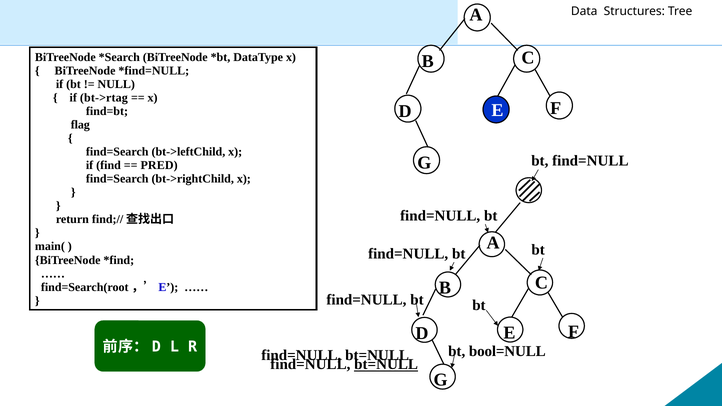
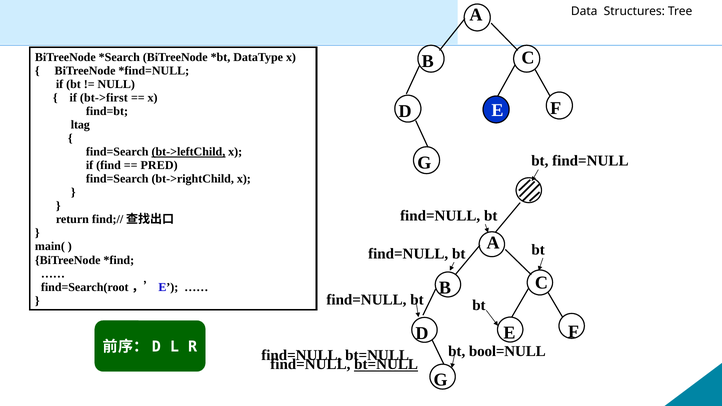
bt->rtag: bt->rtag -> bt->first (104, 98)
flag: flag -> ltag (80, 125)
bt->leftChild underline: none -> present (188, 152)
